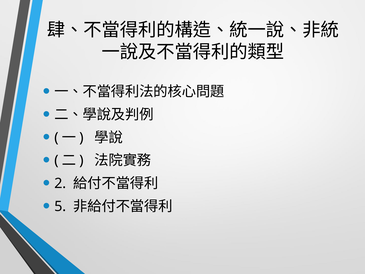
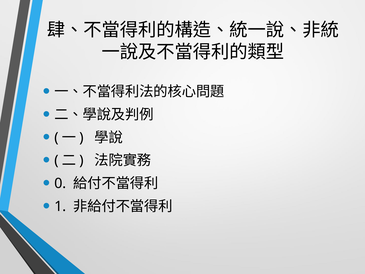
2: 2 -> 0 (60, 183)
5: 5 -> 1 (60, 206)
